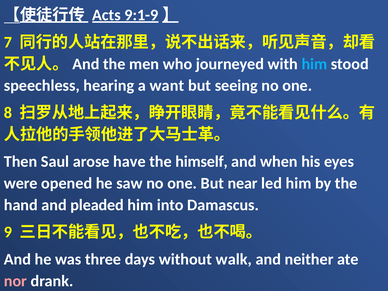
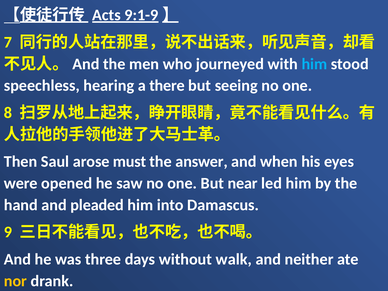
want: want -> there (167, 86)
have: have -> must (130, 162)
himself: himself -> answer (202, 162)
nor colour: pink -> yellow (15, 281)
